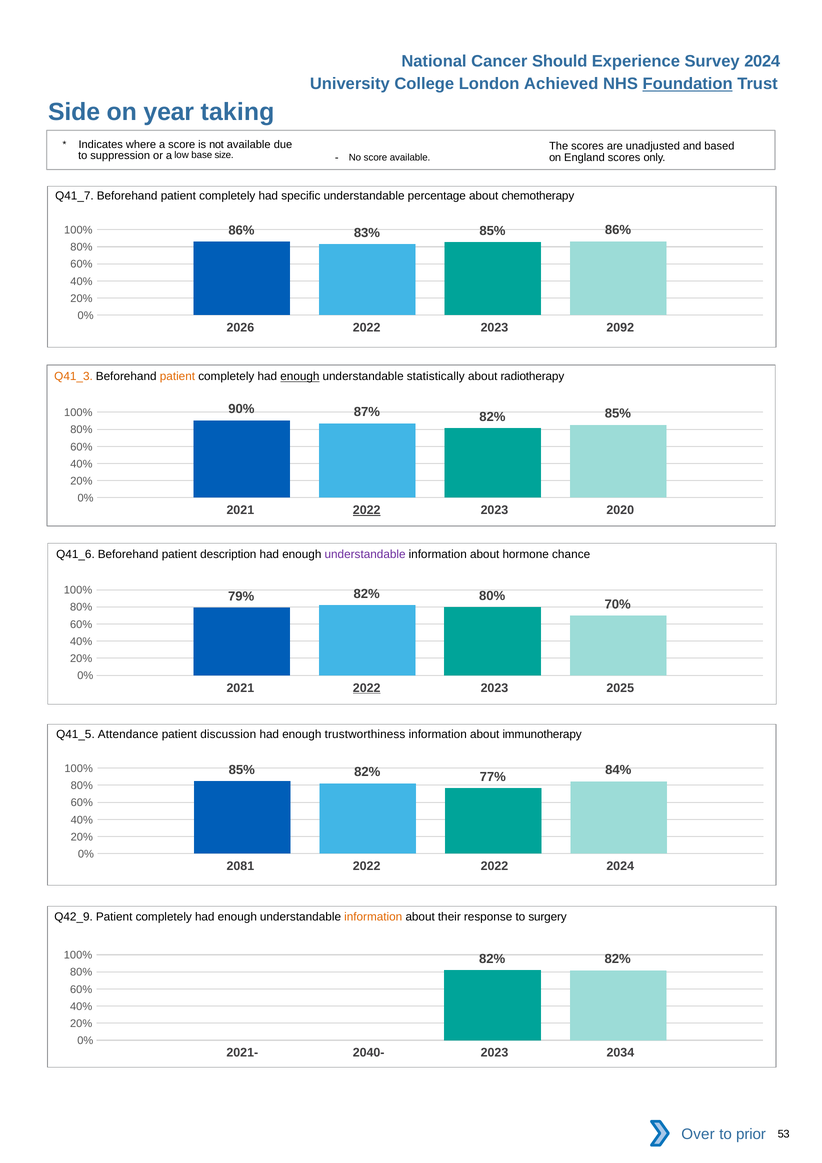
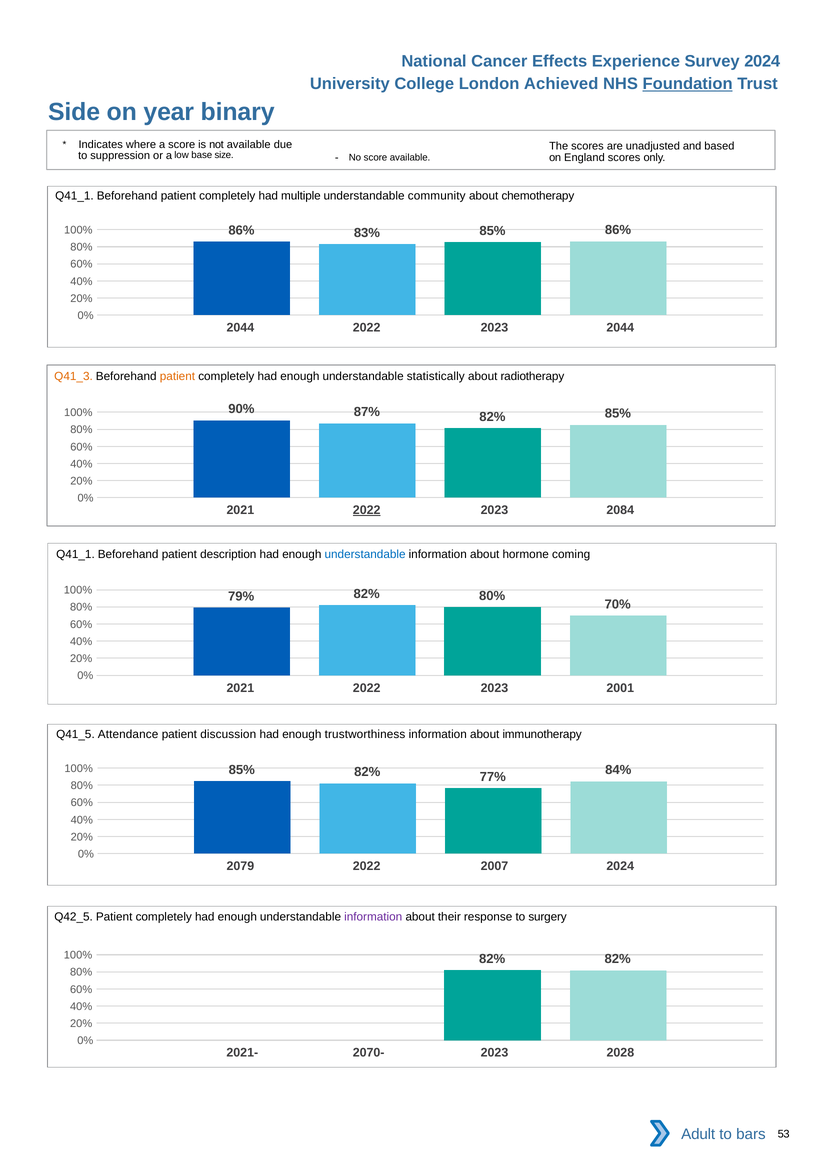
Should: Should -> Effects (560, 61)
taking: taking -> binary (238, 112)
Q41_7: Q41_7 -> Q41_1 (74, 196)
specific: specific -> multiple (301, 196)
percentage: percentage -> community (437, 196)
2026: 2026 -> 2044 (240, 328)
2023 2092: 2092 -> 2044 (620, 328)
enough underline: present -> none (300, 377)
2020: 2020 -> 2084 (620, 510)
Q41_6: Q41_6 -> Q41_1 (75, 554)
understandable colour: purple -> blue (365, 554)
chance: chance -> coming (571, 554)
2022 underline: present -> none (367, 688)
2025: 2025 -> 2001 (620, 688)
2081: 2081 -> 2079 (240, 867)
2022 2022: 2022 -> 2007 (494, 867)
Q42_9: Q42_9 -> Q42_5 (74, 917)
information colour: orange -> purple (373, 917)
2040-: 2040- -> 2070- (369, 1053)
2034: 2034 -> 2028 (620, 1053)
Over: Over -> Adult (698, 1135)
prior: prior -> bars (751, 1135)
